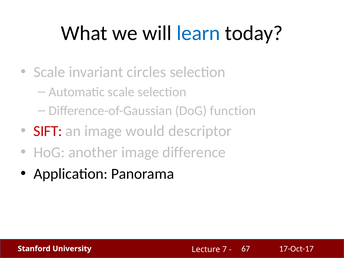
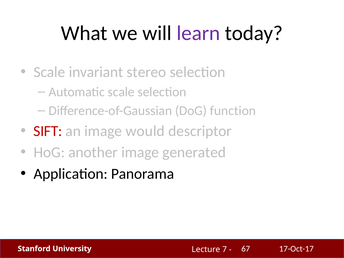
learn colour: blue -> purple (198, 33)
circles: circles -> stereo (147, 72)
difference: difference -> generated (194, 152)
